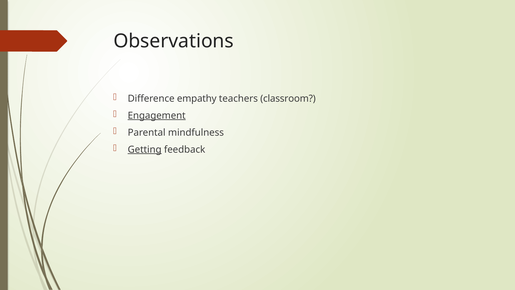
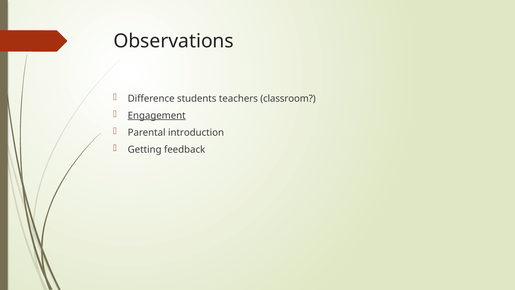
empathy: empathy -> students (197, 99)
mindfulness: mindfulness -> introduction (196, 132)
Getting underline: present -> none (145, 149)
